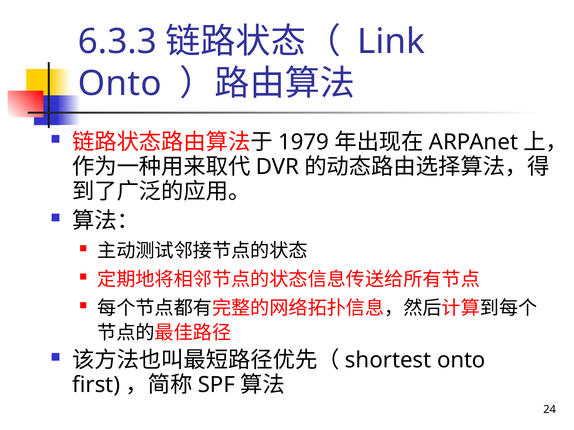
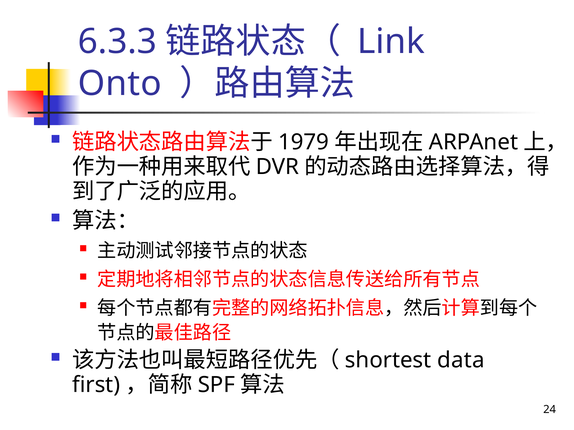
onto: onto -> data (461, 361)
